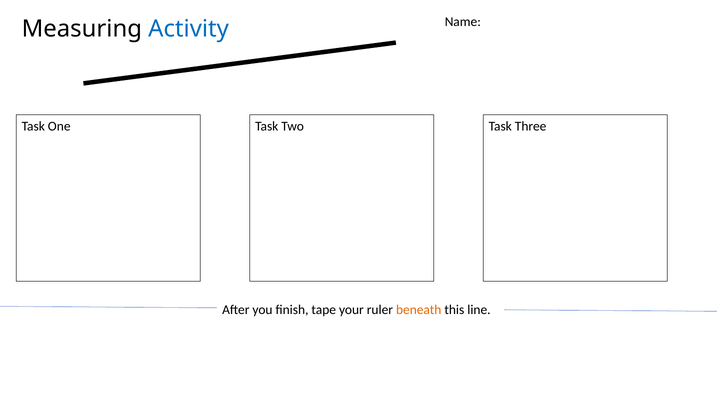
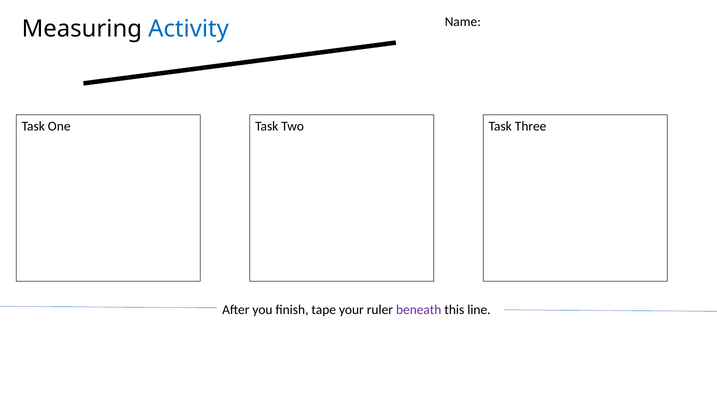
beneath colour: orange -> purple (419, 310)
